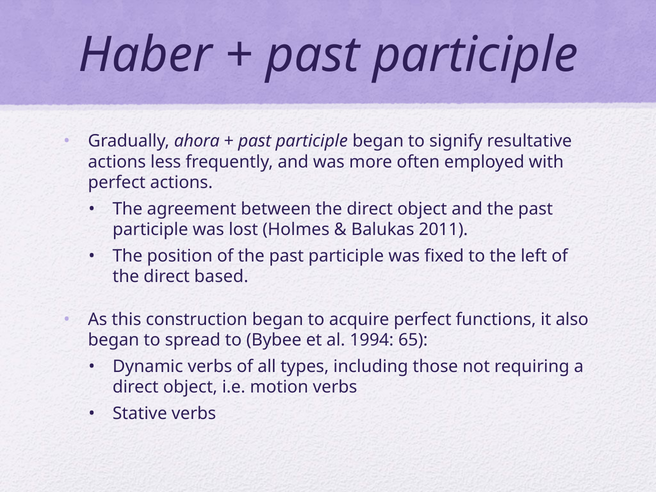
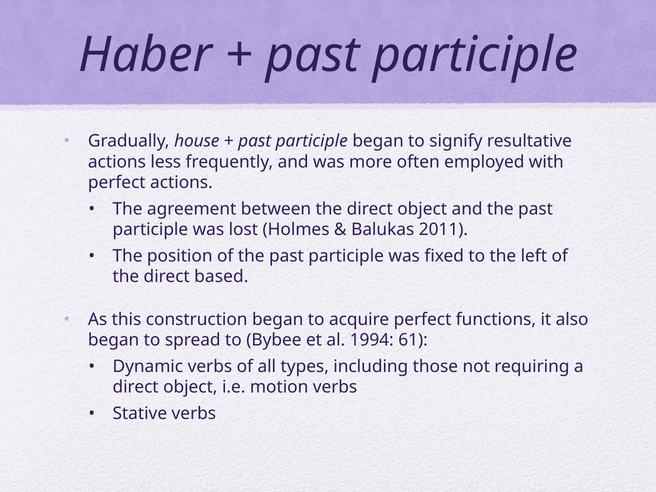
ahora: ahora -> house (197, 141)
65: 65 -> 61 (413, 340)
